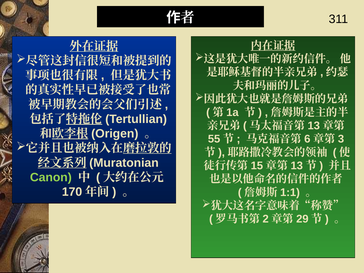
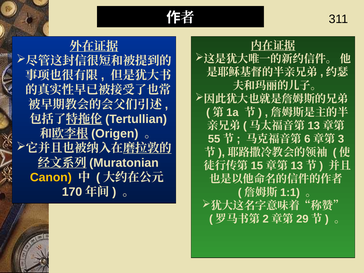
Canon colour: light green -> yellow (51, 177)
